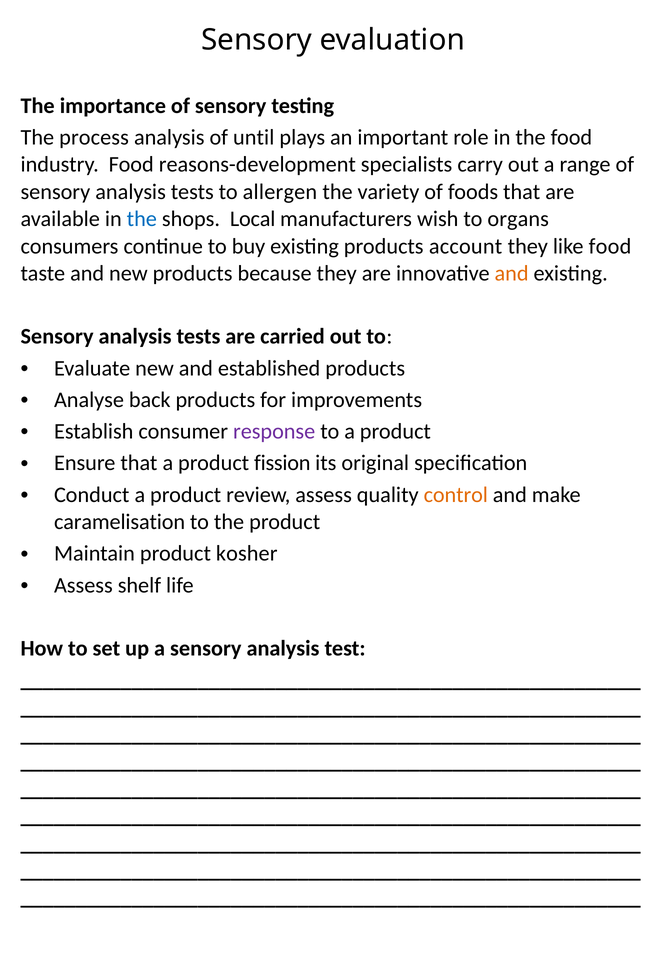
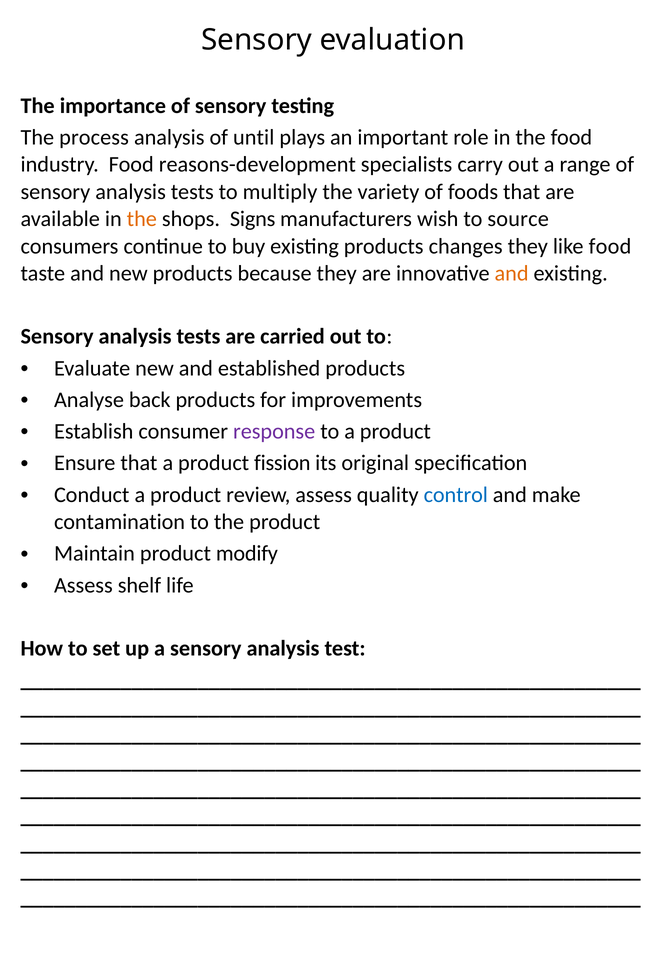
allergen: allergen -> multiply (280, 192)
the colour: blue -> orange (142, 219)
Local: Local -> Signs (253, 219)
organs: organs -> source (518, 219)
account: account -> changes (466, 246)
control colour: orange -> blue (456, 495)
caramelisation: caramelisation -> contamination (120, 522)
kosher: kosher -> modify (247, 554)
